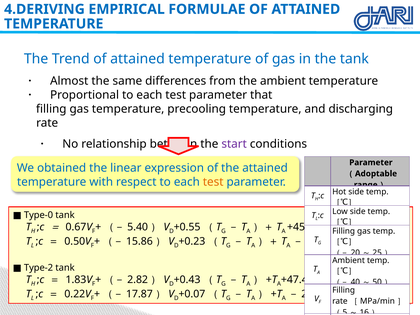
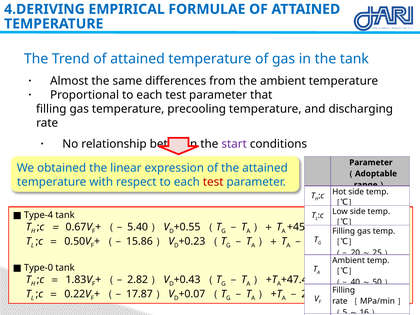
test colour: orange -> red (213, 182)
Type-0: Type-0 -> Type-4 (39, 215)
Type-2: Type-2 -> Type-0 (39, 268)
